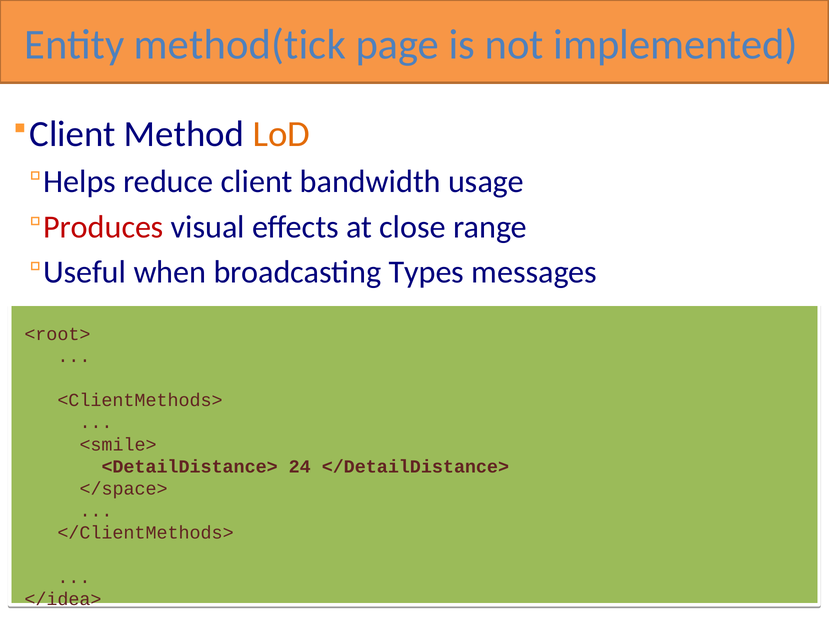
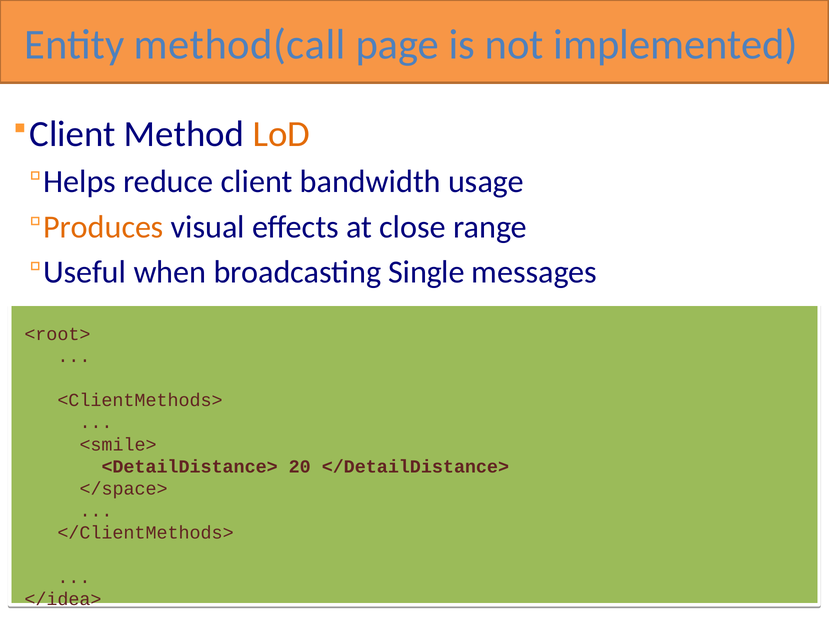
method(tick: method(tick -> method(call (240, 45)
Produces colour: red -> orange (103, 227)
Types: Types -> Single (427, 272)
24: 24 -> 20 (300, 466)
